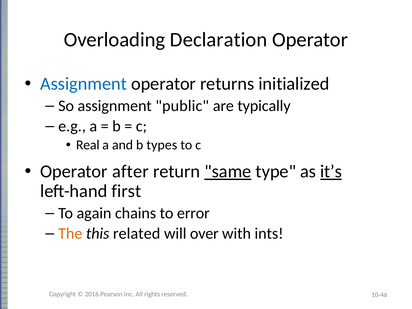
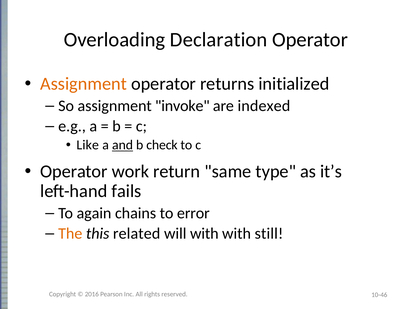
Assignment colour: blue -> orange (84, 84)
public: public -> invoke (182, 106)
typically: typically -> indexed (264, 106)
Real: Real -> Like (88, 145)
and underline: none -> present (123, 145)
types: types -> check (162, 145)
after: after -> work (131, 171)
same underline: present -> none (228, 171)
it’s underline: present -> none (331, 171)
first: first -> fails (126, 191)
will over: over -> with (204, 234)
ints: ints -> still (269, 234)
